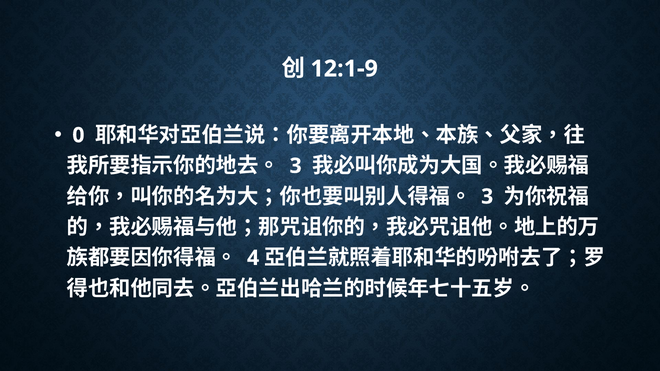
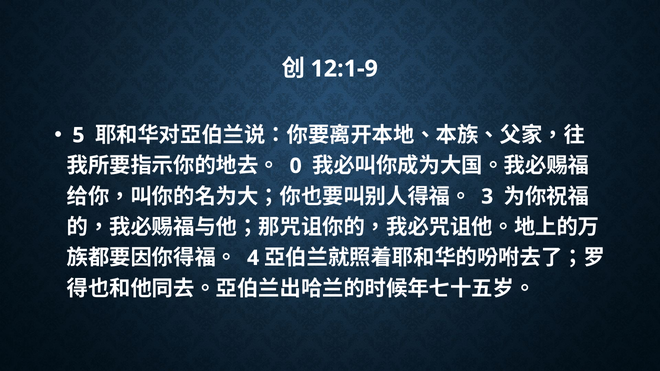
0: 0 -> 5 (78, 135)
3: 3 -> 0 (296, 166)
